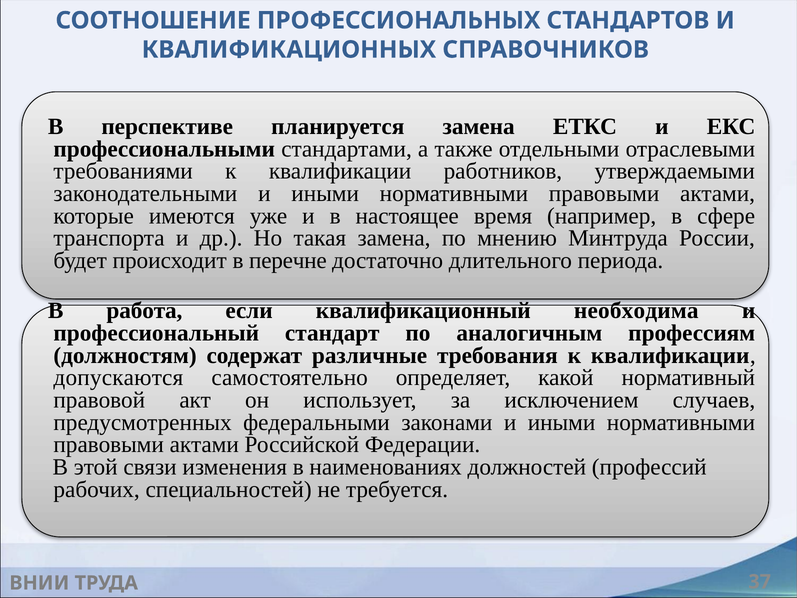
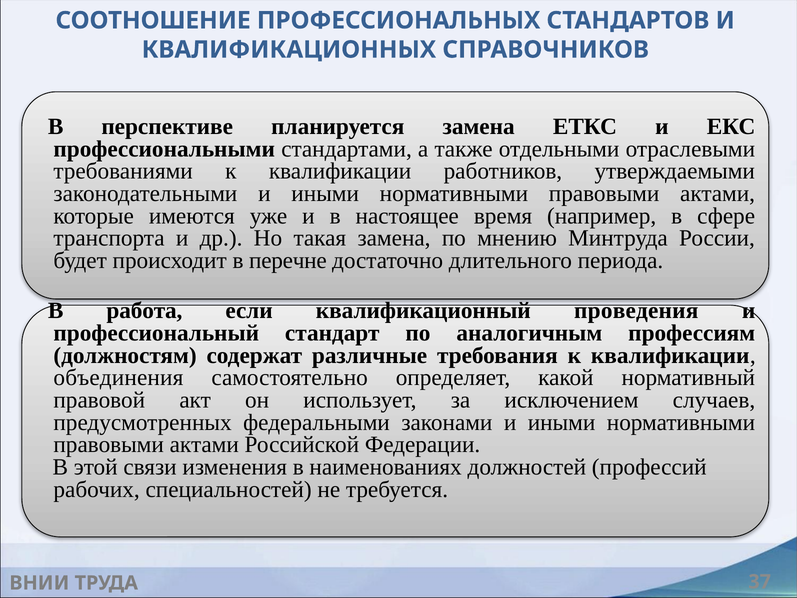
необходима: необходима -> проведения (636, 311)
допускаются: допускаются -> объединения (118, 378)
